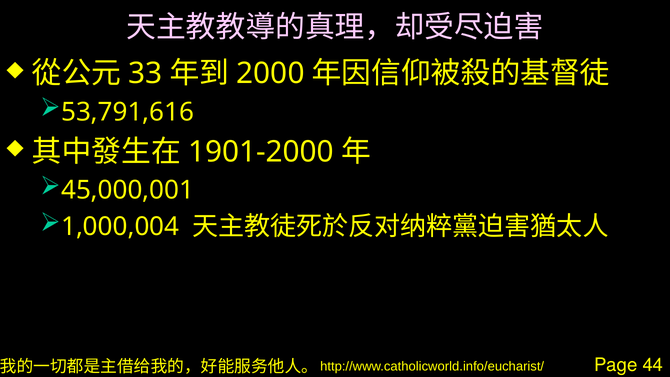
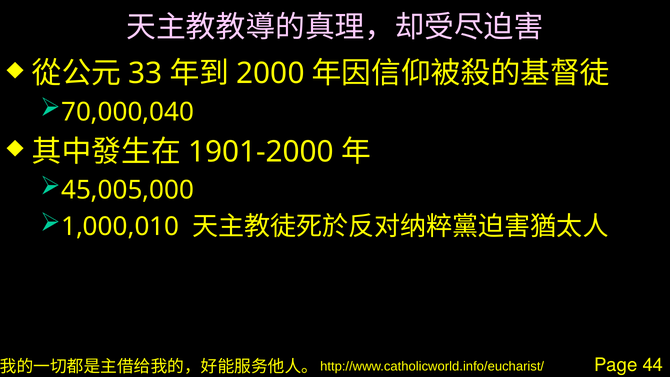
53,791,616: 53,791,616 -> 70,000,040 (128, 112)
45,000,001: 45,000,001 -> 45,005,000 (128, 190)
1,000,004: 1,000,004 -> 1,000,010 (120, 227)
